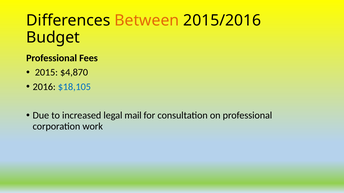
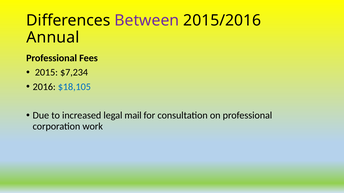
Between colour: orange -> purple (147, 20)
Budget: Budget -> Annual (53, 37)
$4,870: $4,870 -> $7,234 (74, 73)
